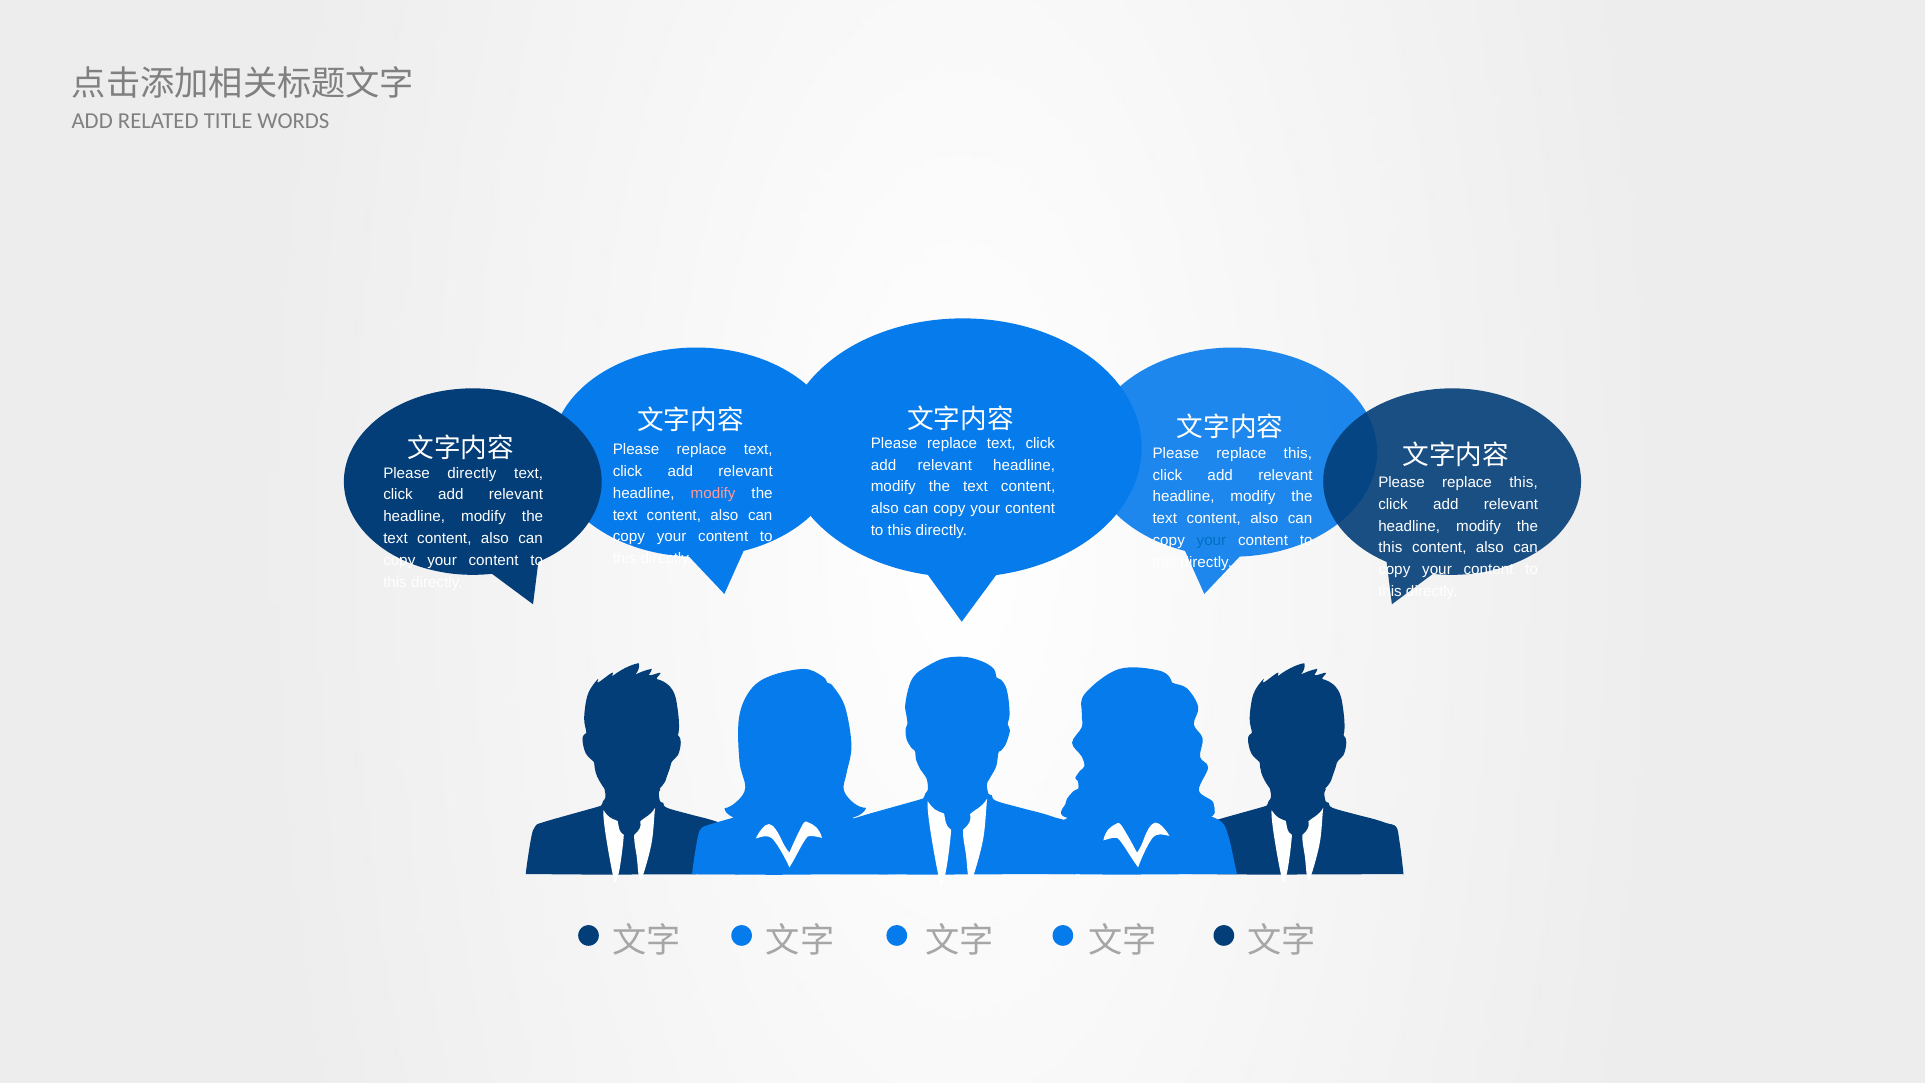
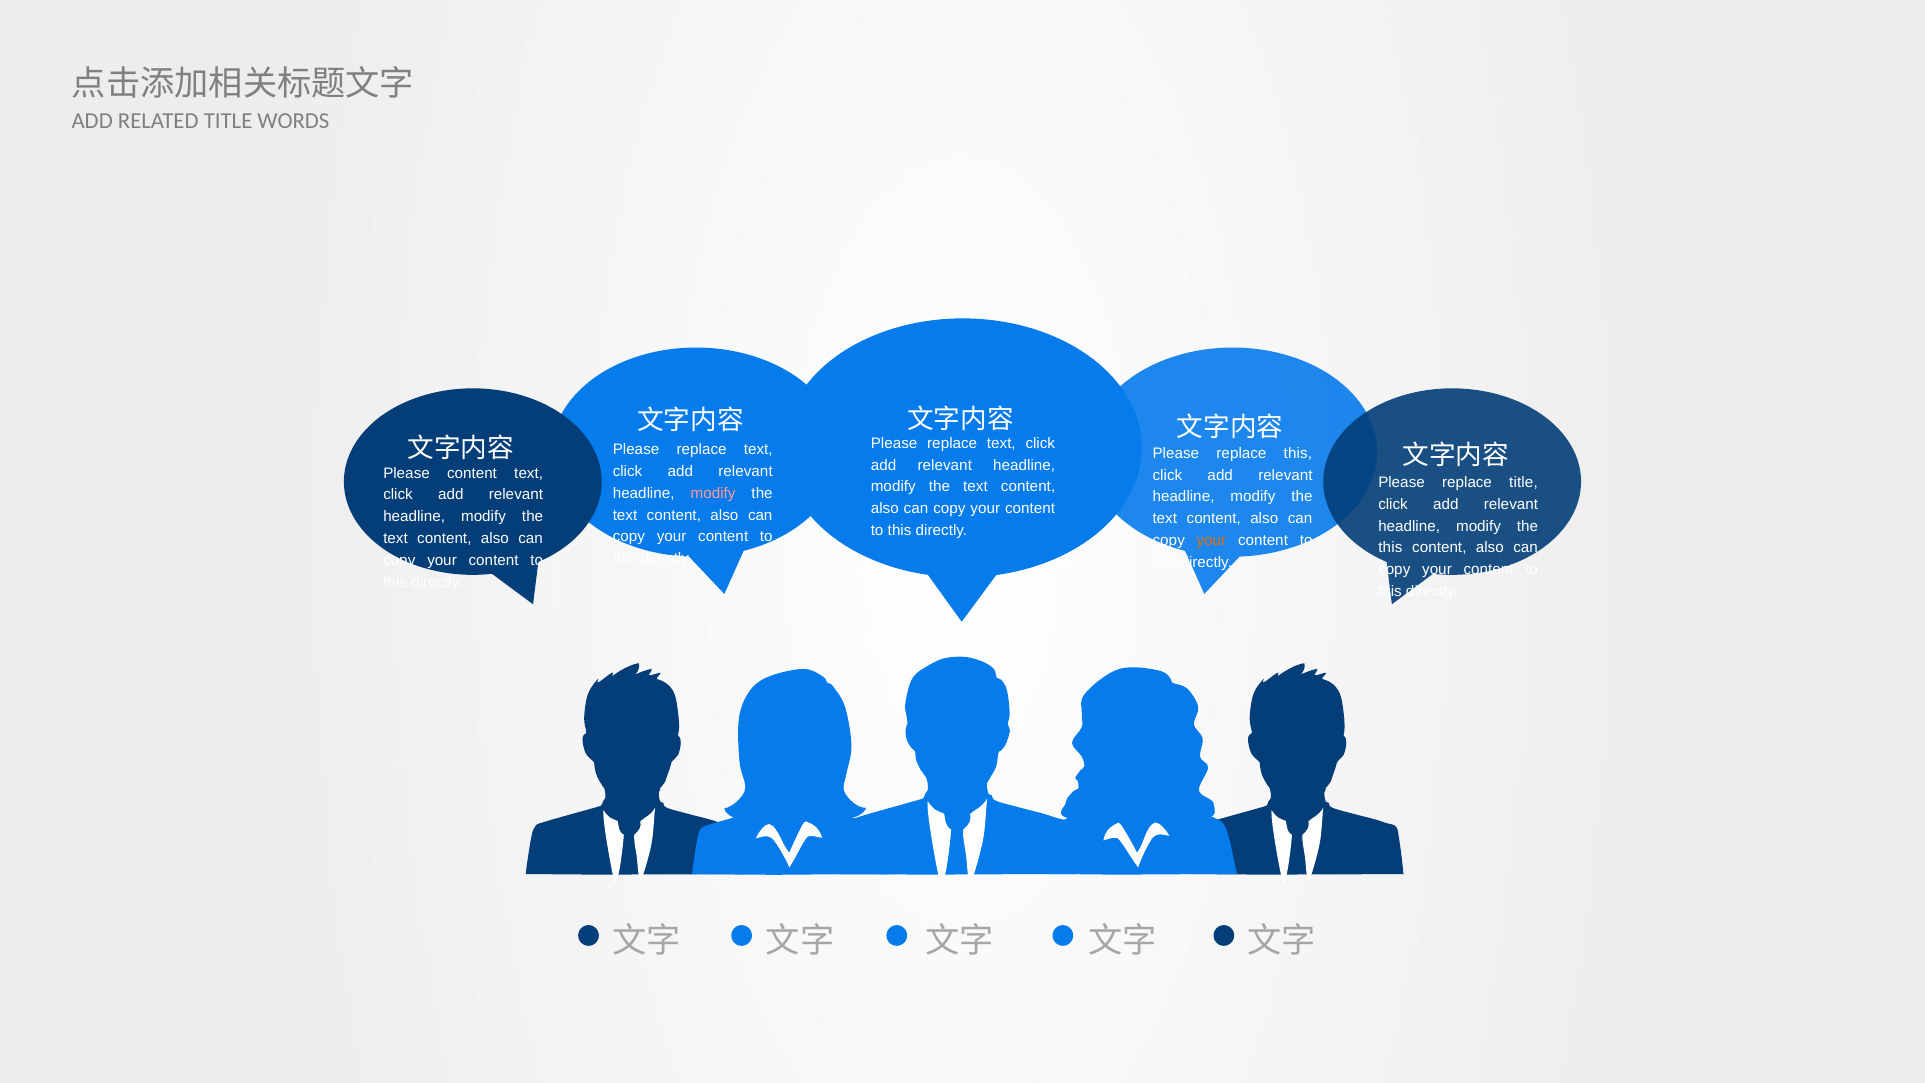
Please directly: directly -> content (472, 473)
this: this -> title (1524, 482)
your colour: blue -> orange (1211, 540)
